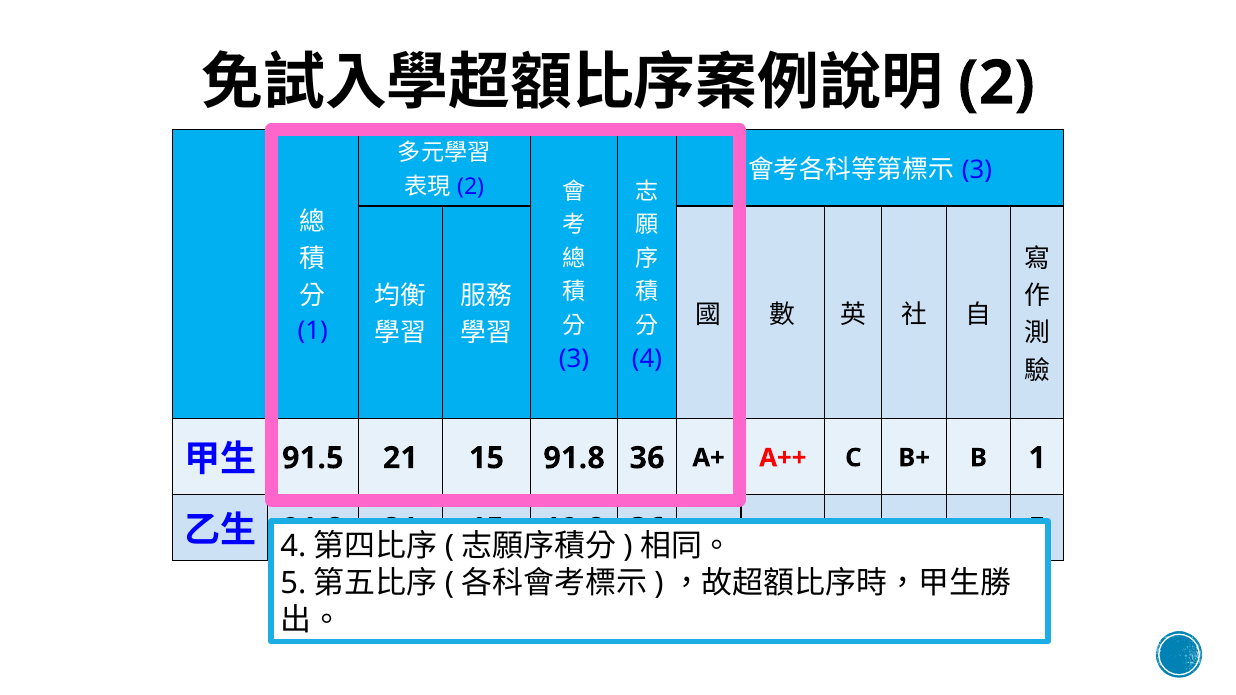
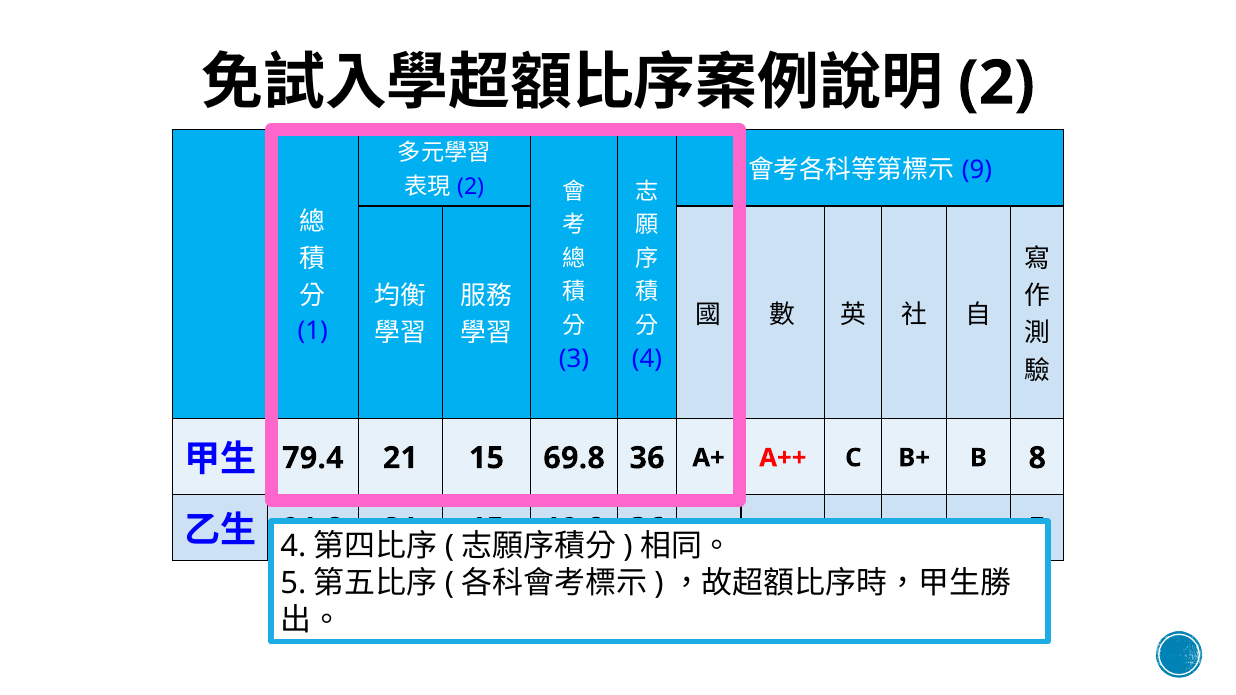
3: 3 -> 9 (977, 170)
91.5: 91.5 -> 79.4 (313, 458)
15 91.8: 91.8 -> 69.8 (574, 458)
B 1: 1 -> 8 (1037, 458)
